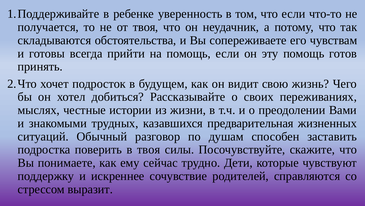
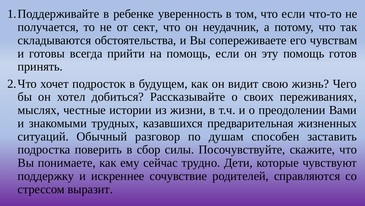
от твоя: твоя -> сект (146, 27)
в твоя: твоя -> сбор (149, 149)
